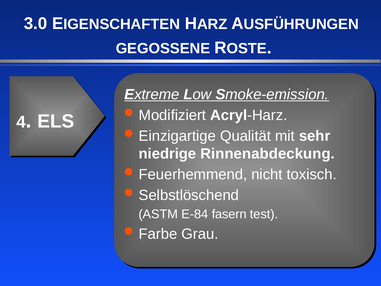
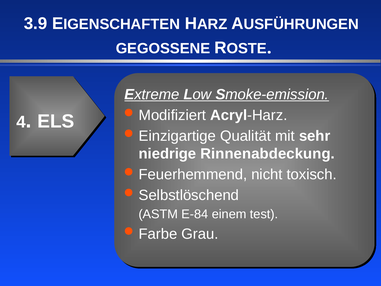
3.0: 3.0 -> 3.9 (36, 23)
fasern: fasern -> einem (229, 214)
